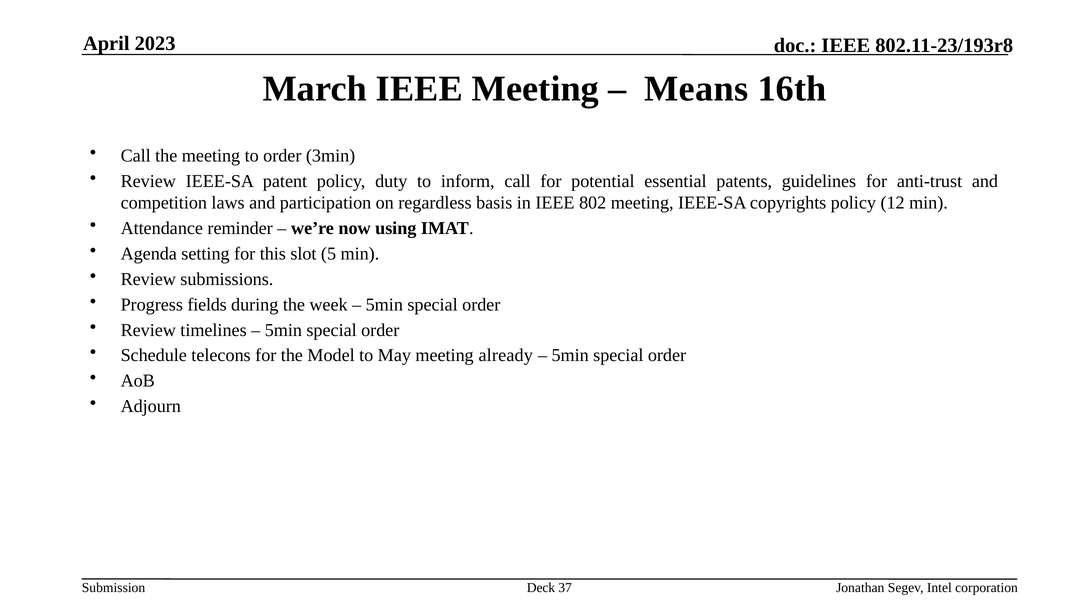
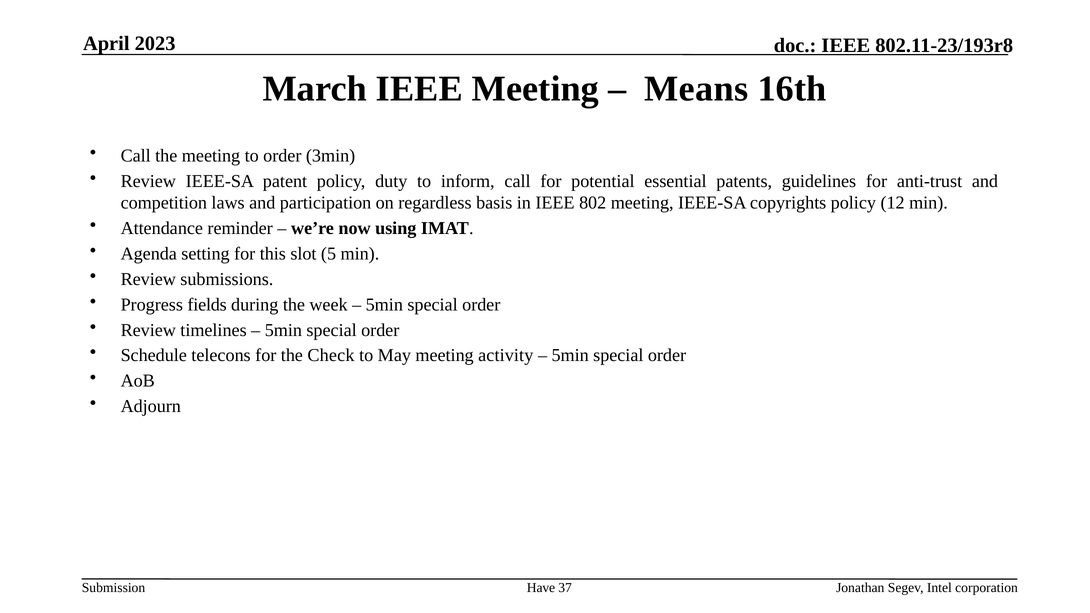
Model: Model -> Check (331, 356)
already: already -> activity (506, 356)
Deck: Deck -> Have (541, 588)
